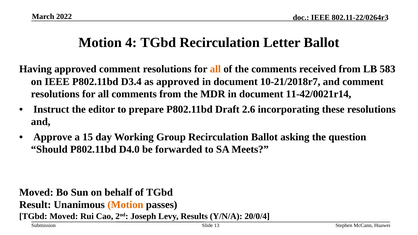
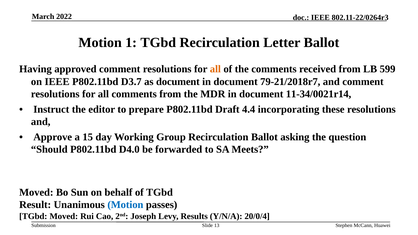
4: 4 -> 1 (131, 43)
583: 583 -> 599 (388, 69)
D3.4: D3.4 -> D3.7 (131, 82)
as approved: approved -> document (178, 82)
10-21/2018r7: 10-21/2018r7 -> 79-21/2018r7 (290, 82)
11-42/0021r14: 11-42/0021r14 -> 11-34/0021r14 (319, 94)
2.6: 2.6 -> 4.4 (249, 109)
Motion colour: orange -> blue (125, 205)
